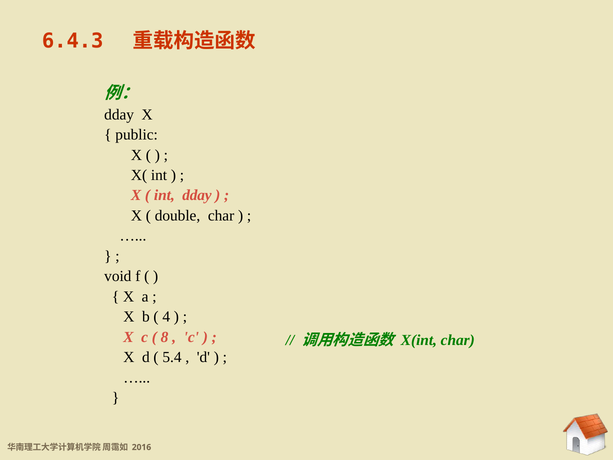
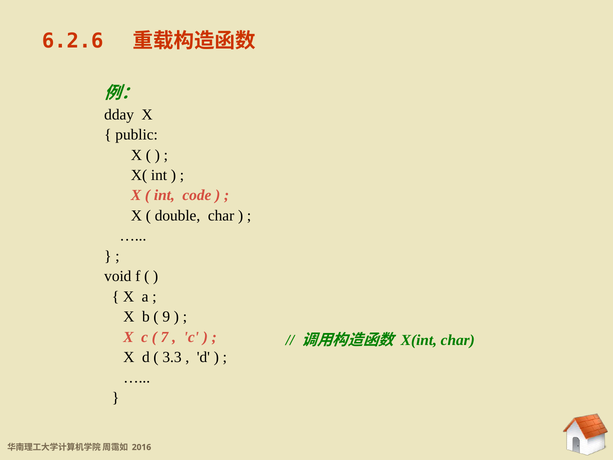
6.4.3: 6.4.3 -> 6.2.6 (73, 41)
int dday: dday -> code (197, 195)
4: 4 -> 9 (166, 317)
8: 8 -> 7 (165, 337)
5.4: 5.4 -> 3.3 (172, 357)
